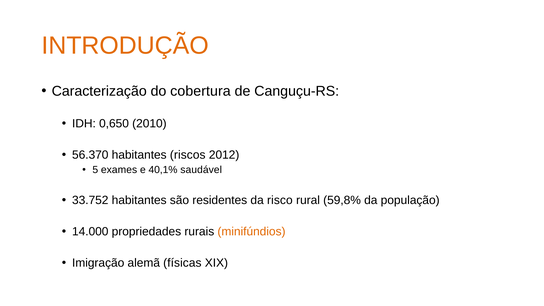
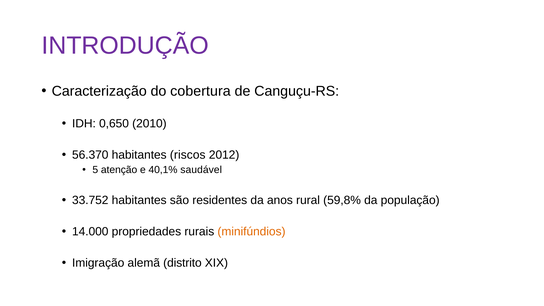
INTRODUÇÃO colour: orange -> purple (125, 46)
exames: exames -> atenção (119, 170)
risco: risco -> anos (280, 200)
físicas: físicas -> distrito (182, 263)
